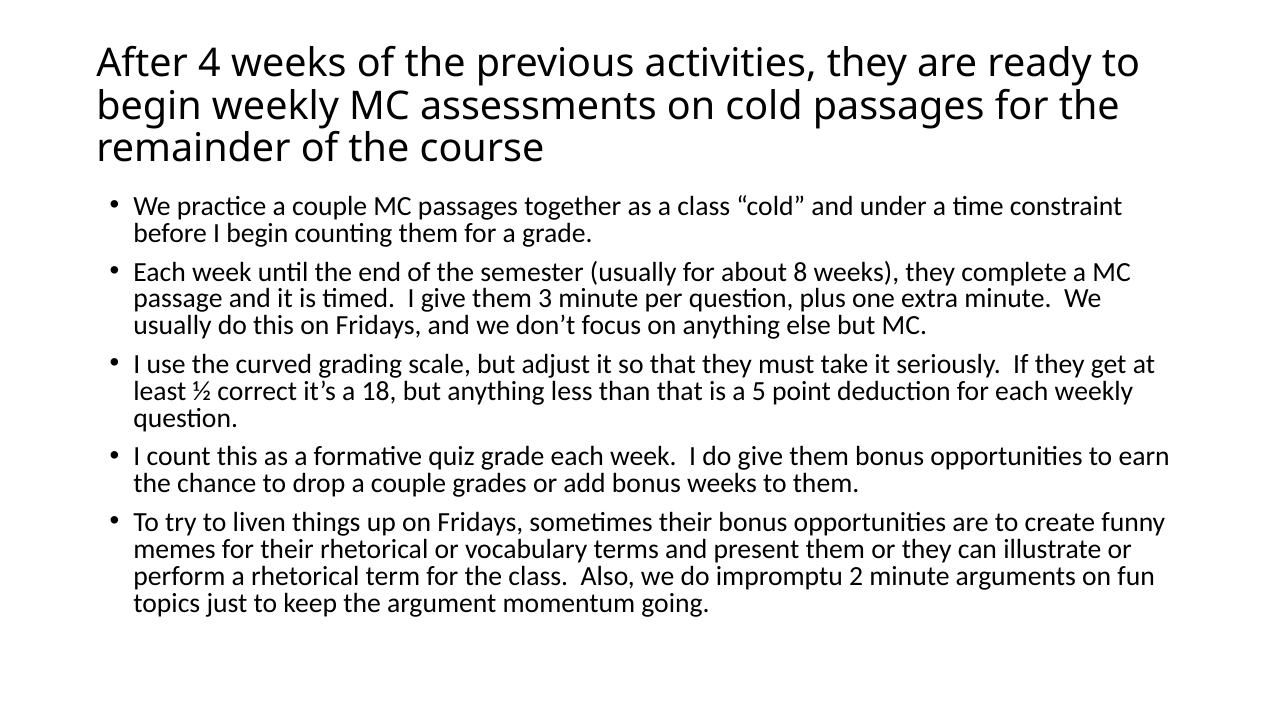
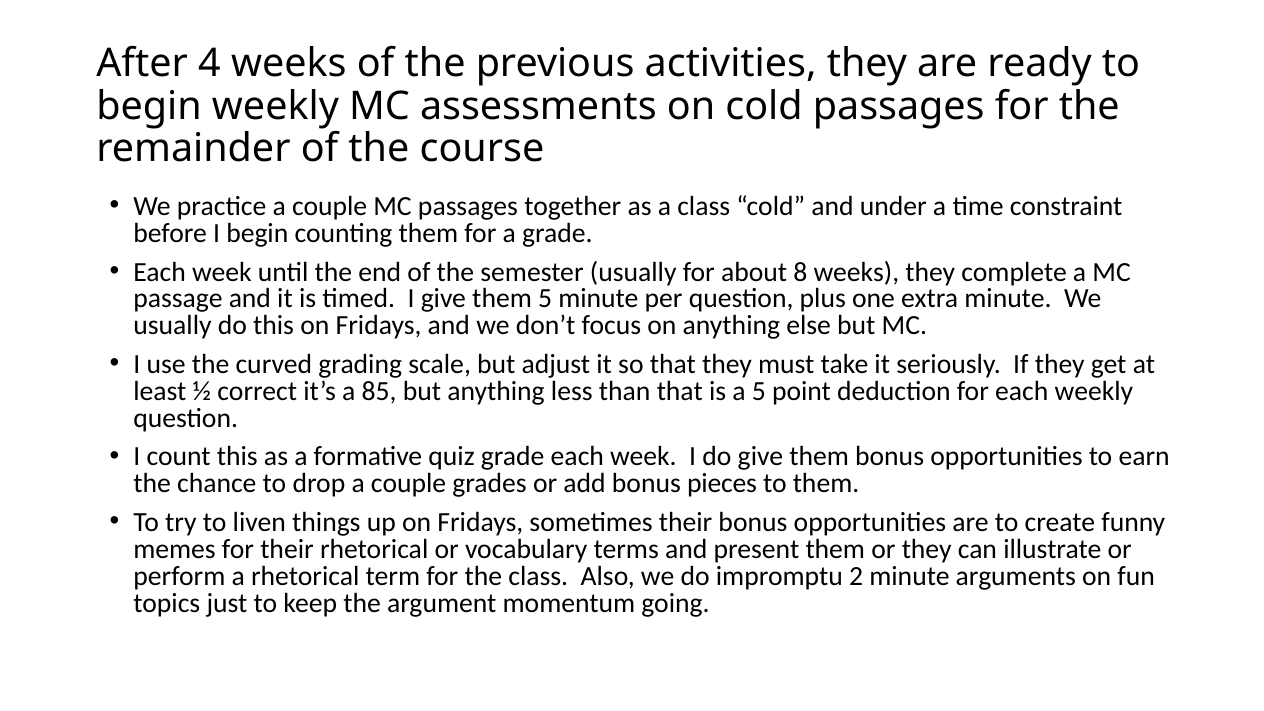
them 3: 3 -> 5 (545, 299)
18: 18 -> 85 (379, 391)
bonus weeks: weeks -> pieces (722, 484)
